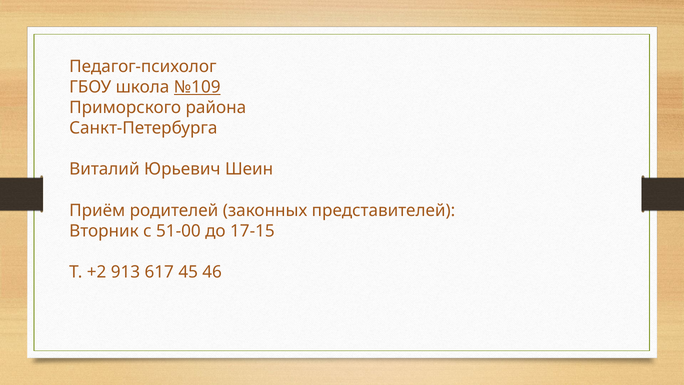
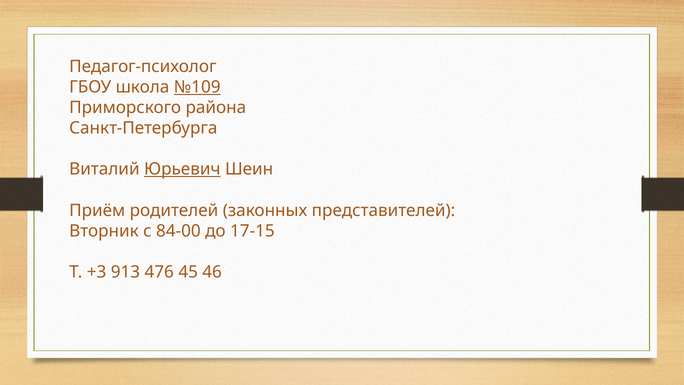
Юрьевич underline: none -> present (182, 169)
51-00: 51-00 -> 84-00 (178, 231)
+2: +2 -> +3 (97, 272)
617: 617 -> 476 (159, 272)
